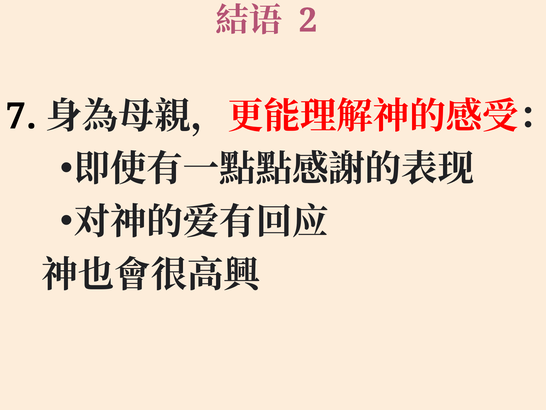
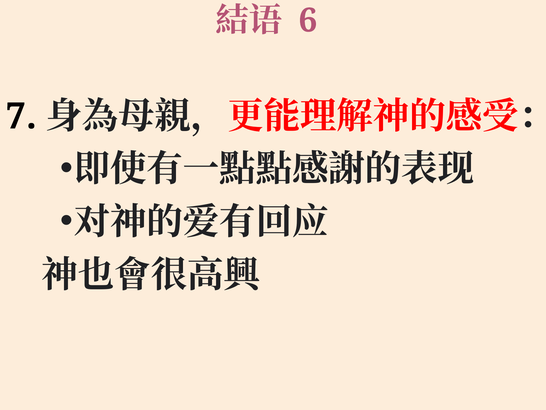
2: 2 -> 6 (308, 21)
